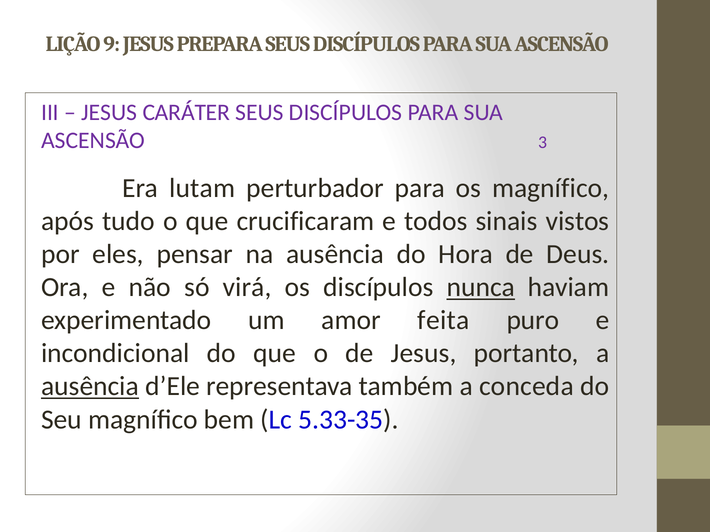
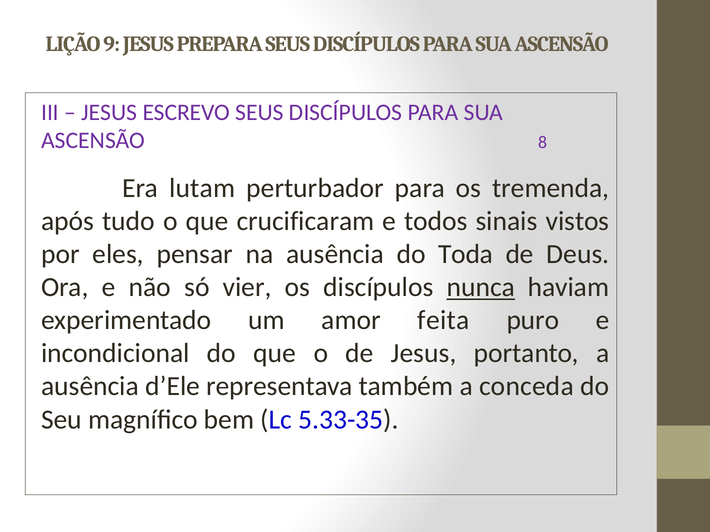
CARÁTER: CARÁTER -> ESCREVO (186, 112)
3: 3 -> 8 (543, 143)
os magnífico: magnífico -> tremenda (551, 188)
Hora: Hora -> Toda (466, 254)
virá: virá -> vier (247, 288)
ausência underline: present -> none (90, 387)
